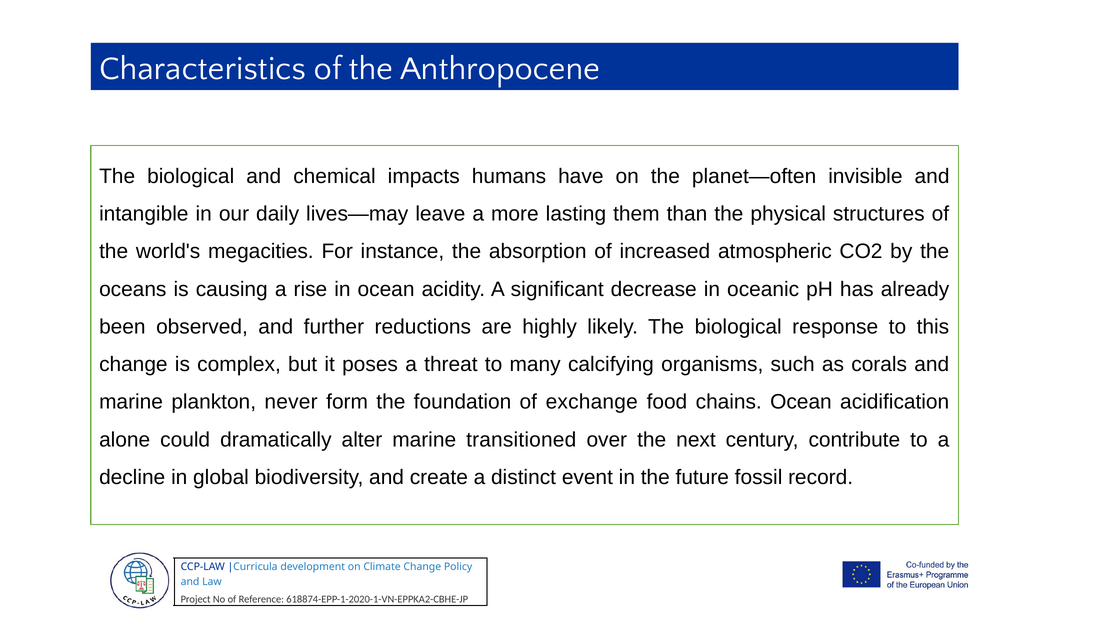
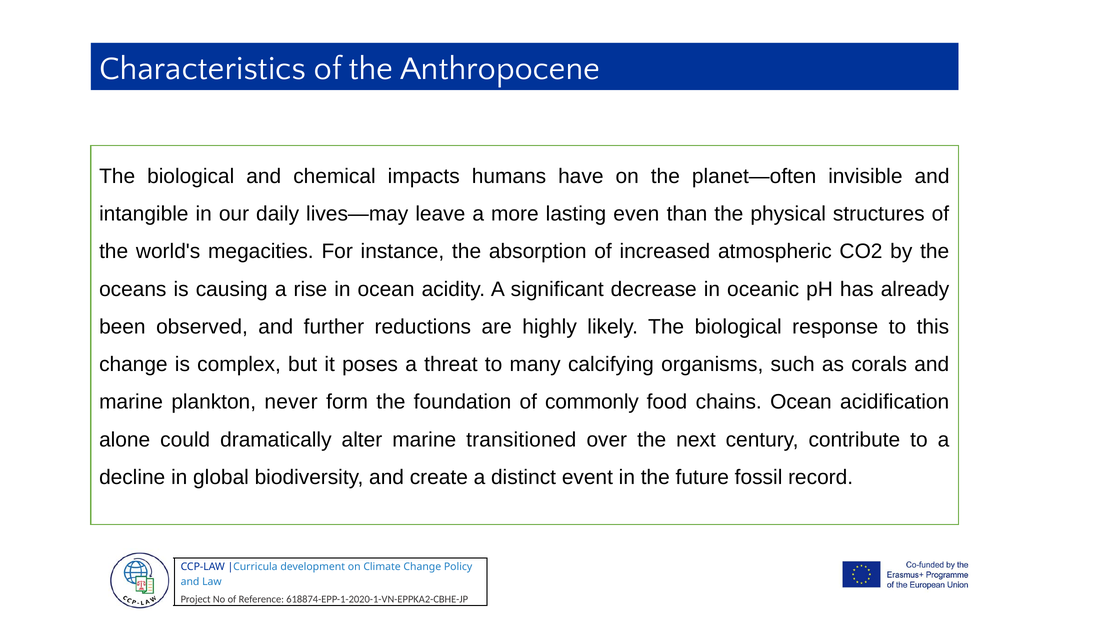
them: them -> even (636, 214)
exchange: exchange -> commonly (592, 402)
